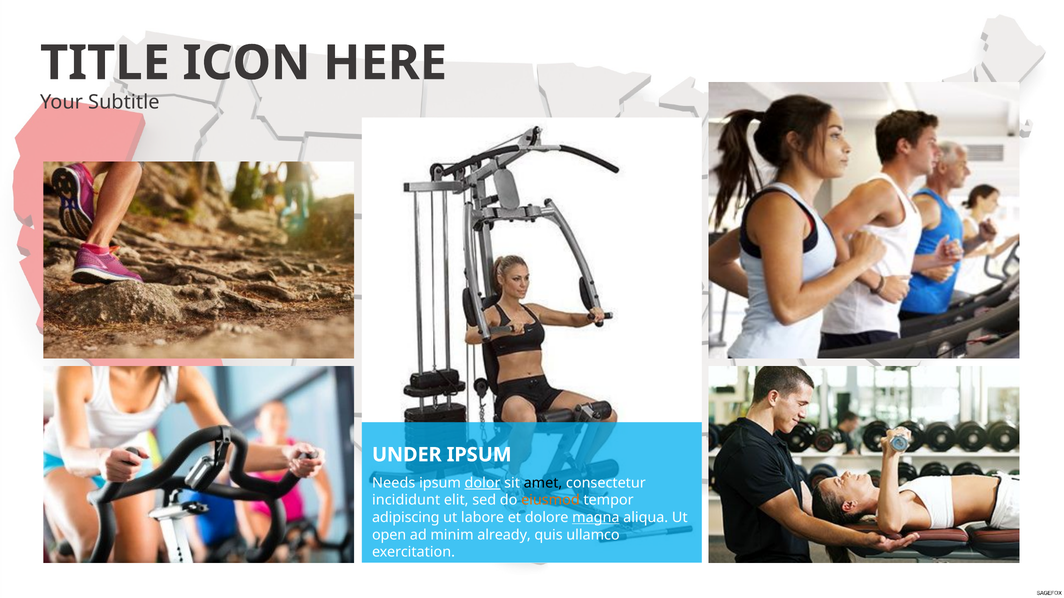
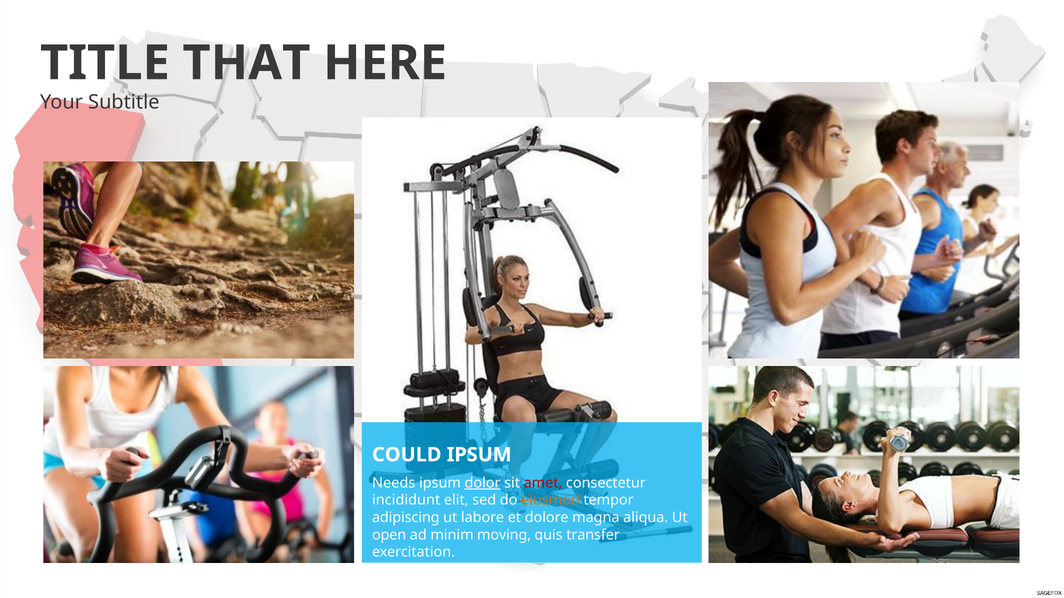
ICON: ICON -> THAT (246, 63)
UNDER: UNDER -> COULD (407, 455)
amet colour: black -> red (543, 483)
magna underline: present -> none (596, 518)
already: already -> moving (504, 535)
ullamco: ullamco -> transfer (593, 535)
